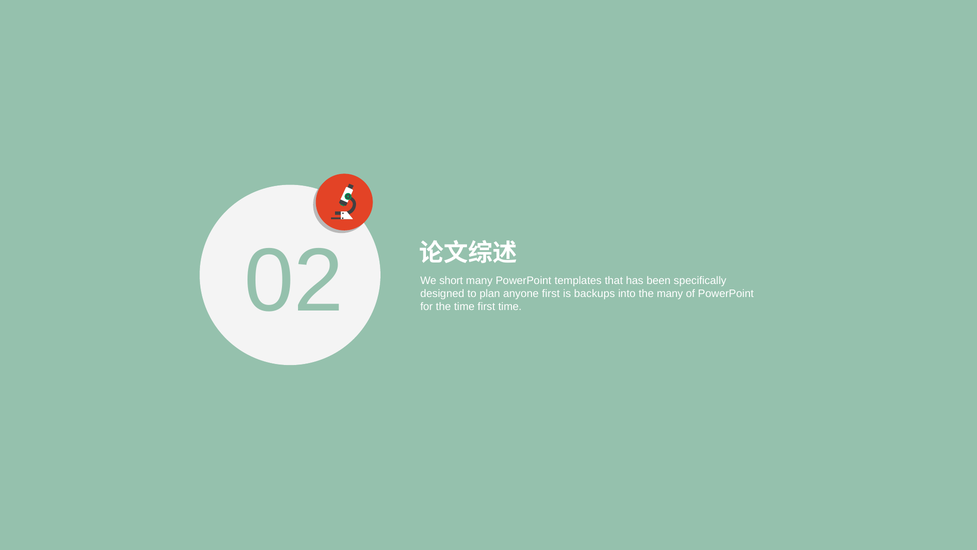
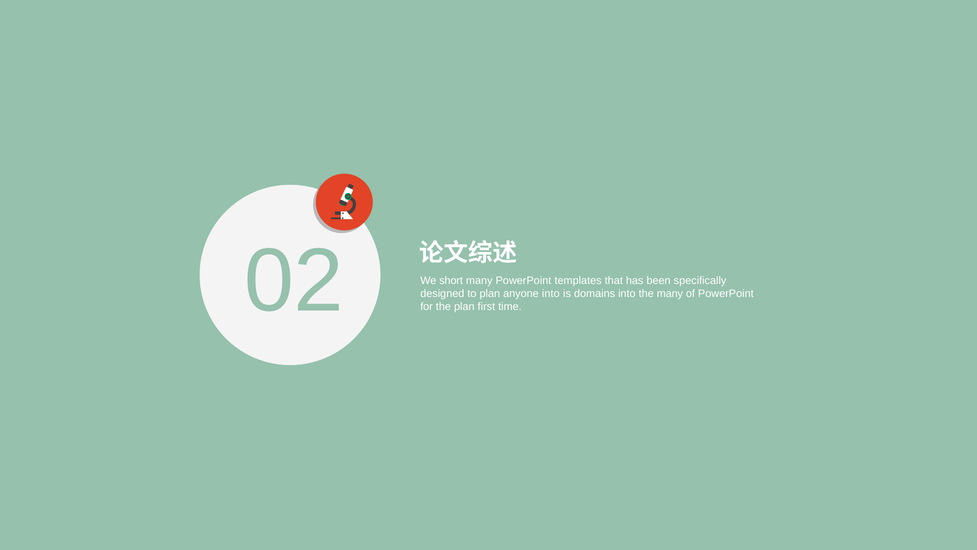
anyone first: first -> into (551, 294)
backups: backups -> domains (595, 294)
the time: time -> plan (464, 307)
